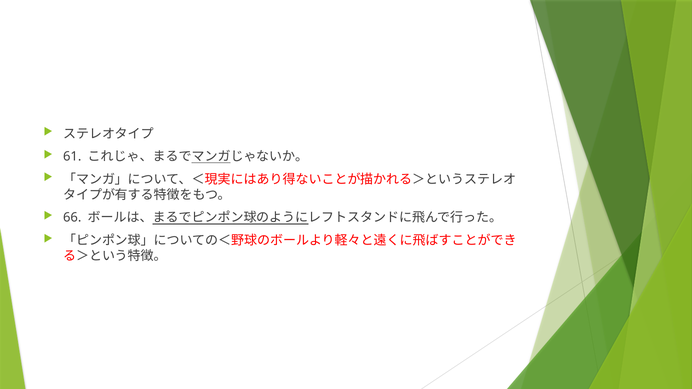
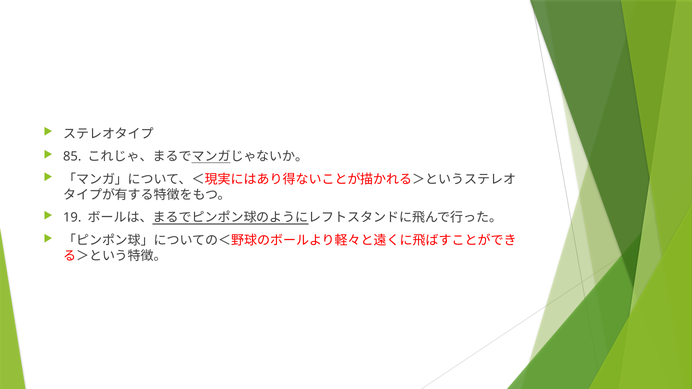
61: 61 -> 85 (72, 157)
66: 66 -> 19 (72, 218)
